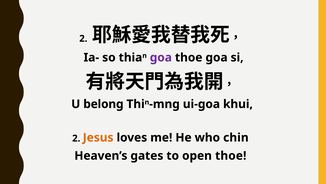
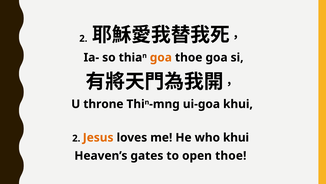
goa colour: purple -> orange (161, 57)
belong: belong -> throne (103, 104)
who chin: chin -> khui (236, 137)
